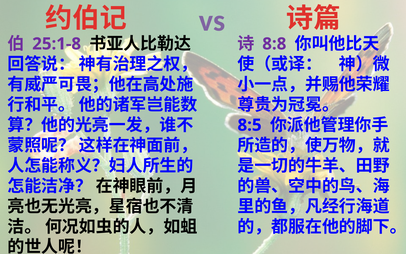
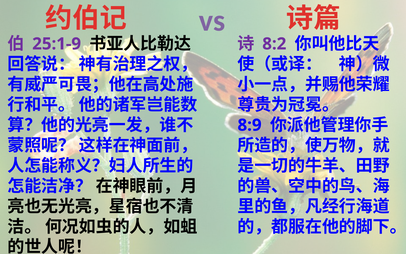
25:1-8: 25:1-8 -> 25:1-9 (57, 44)
8:8: 8:8 -> 8:2 (274, 44)
8:5: 8:5 -> 8:9 (250, 125)
